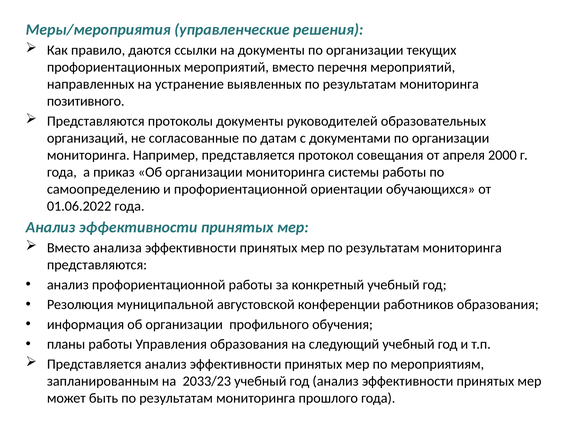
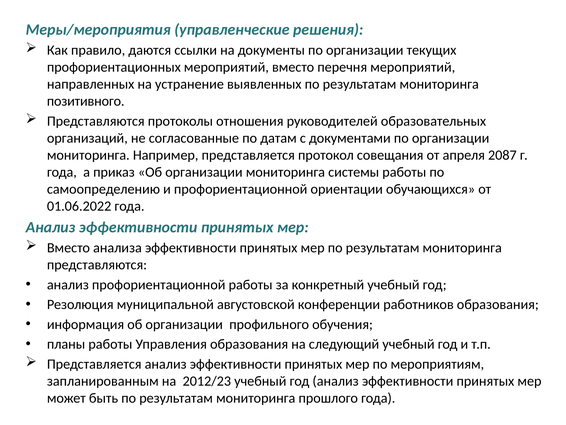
протоколы документы: документы -> отношения (250, 121)
2000: 2000 -> 2087 (502, 155)
2033/23: 2033/23 -> 2012/23 (207, 381)
